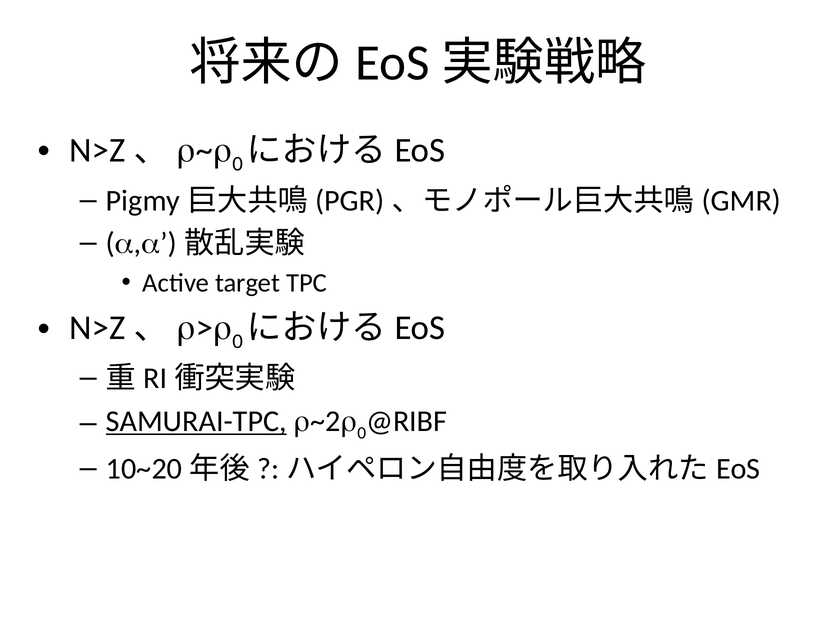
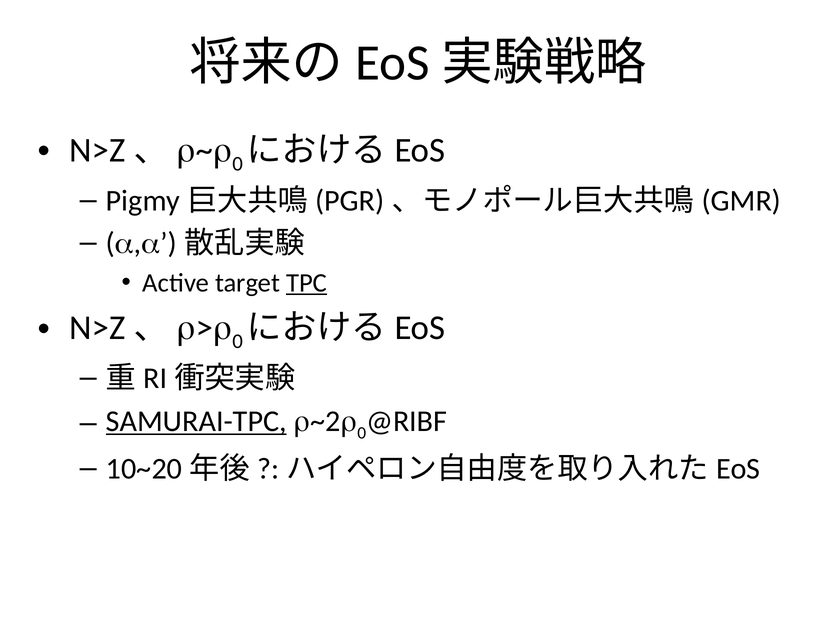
TPC underline: none -> present (307, 283)
